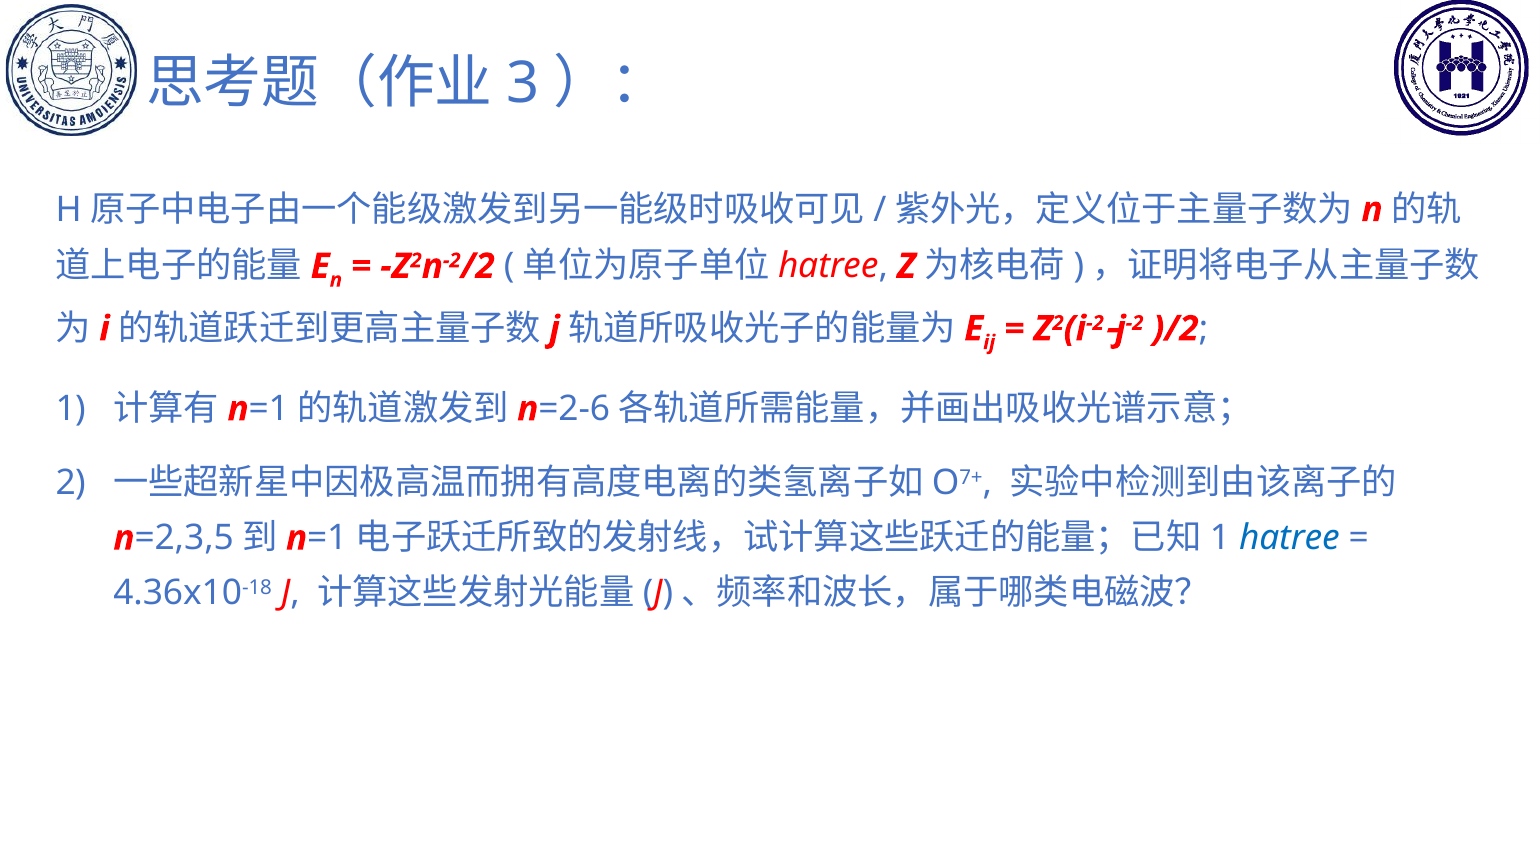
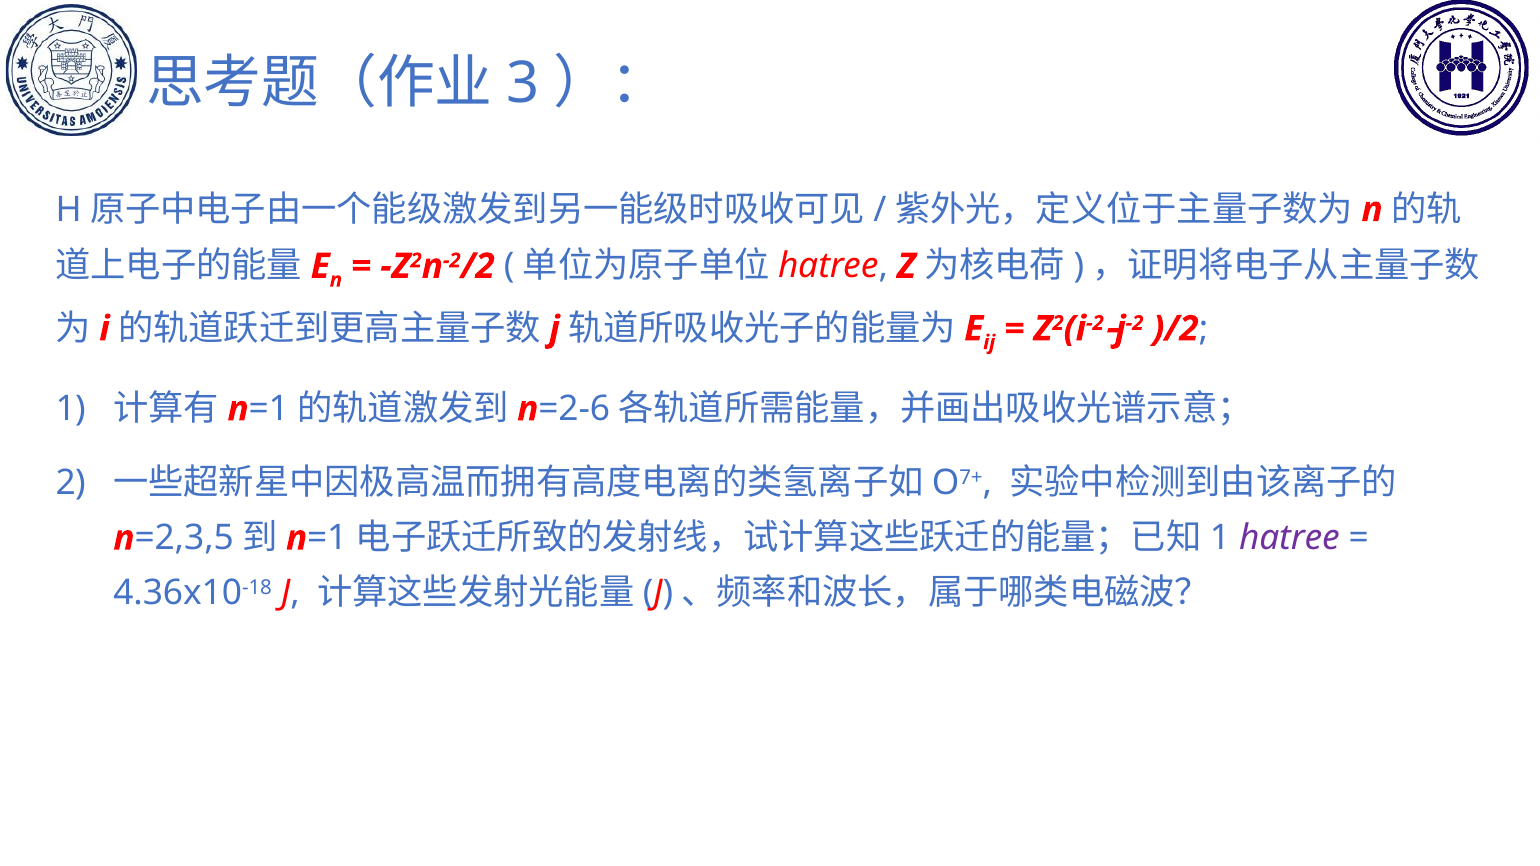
hatree colour: blue -> purple (1289, 538)
